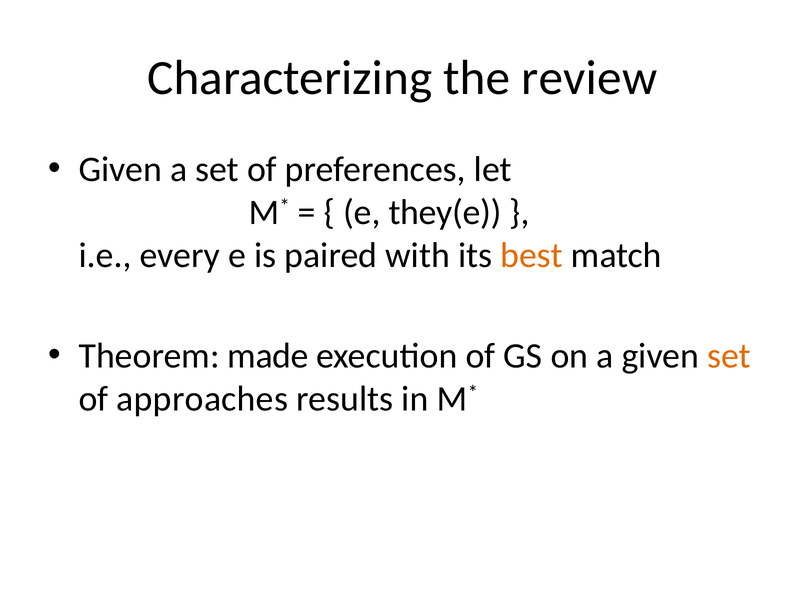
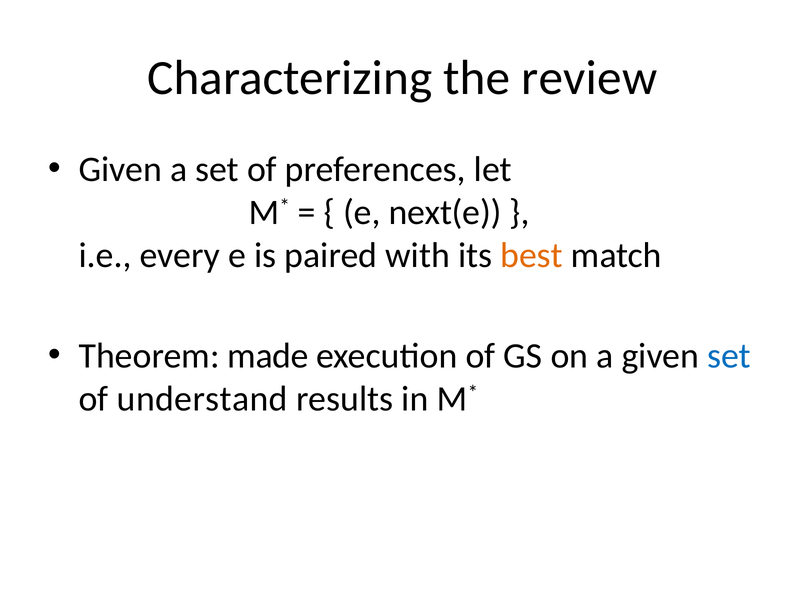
they(e: they(e -> next(e (445, 212)
set colour: orange -> blue (729, 355)
approaches: approaches -> understand (202, 398)
